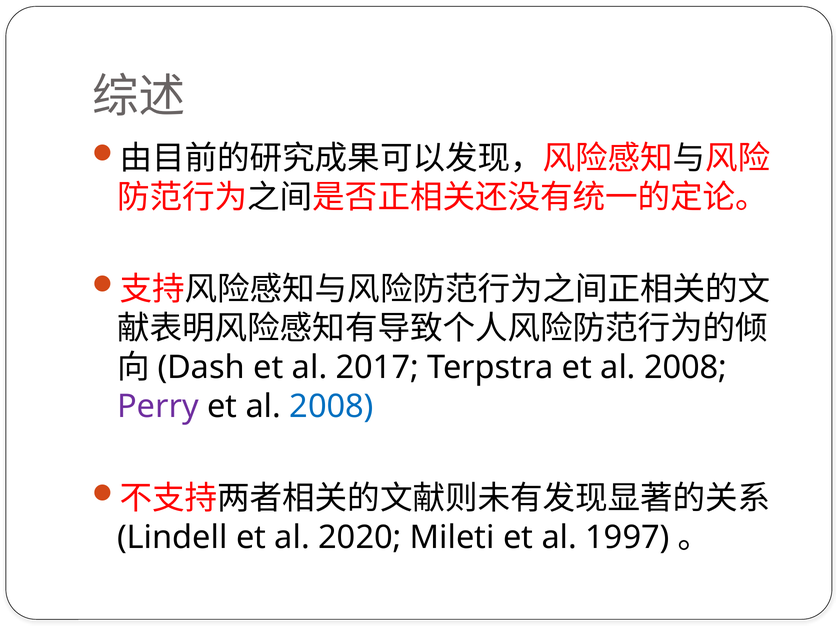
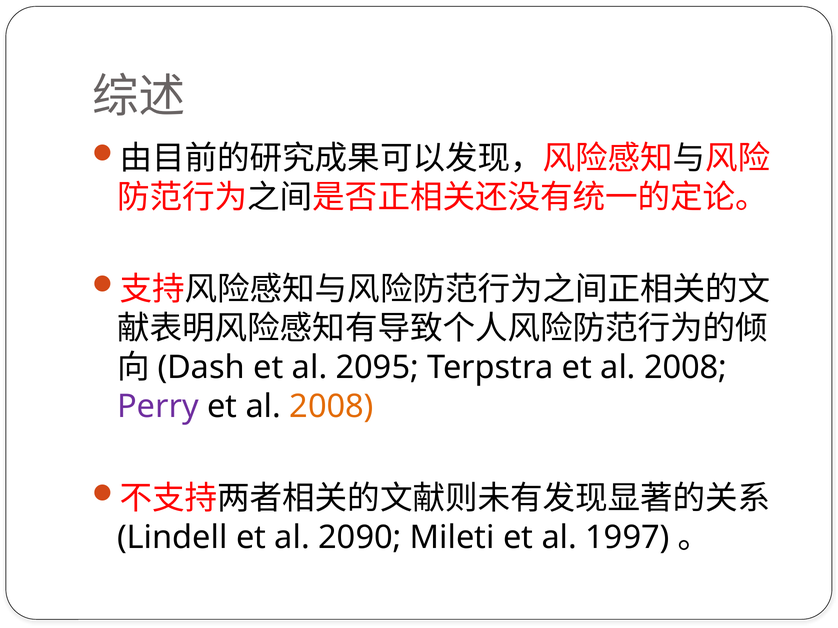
2017: 2017 -> 2095 (377, 368)
2008 colour: blue -> orange (332, 407)
2020: 2020 -> 2090 (360, 538)
